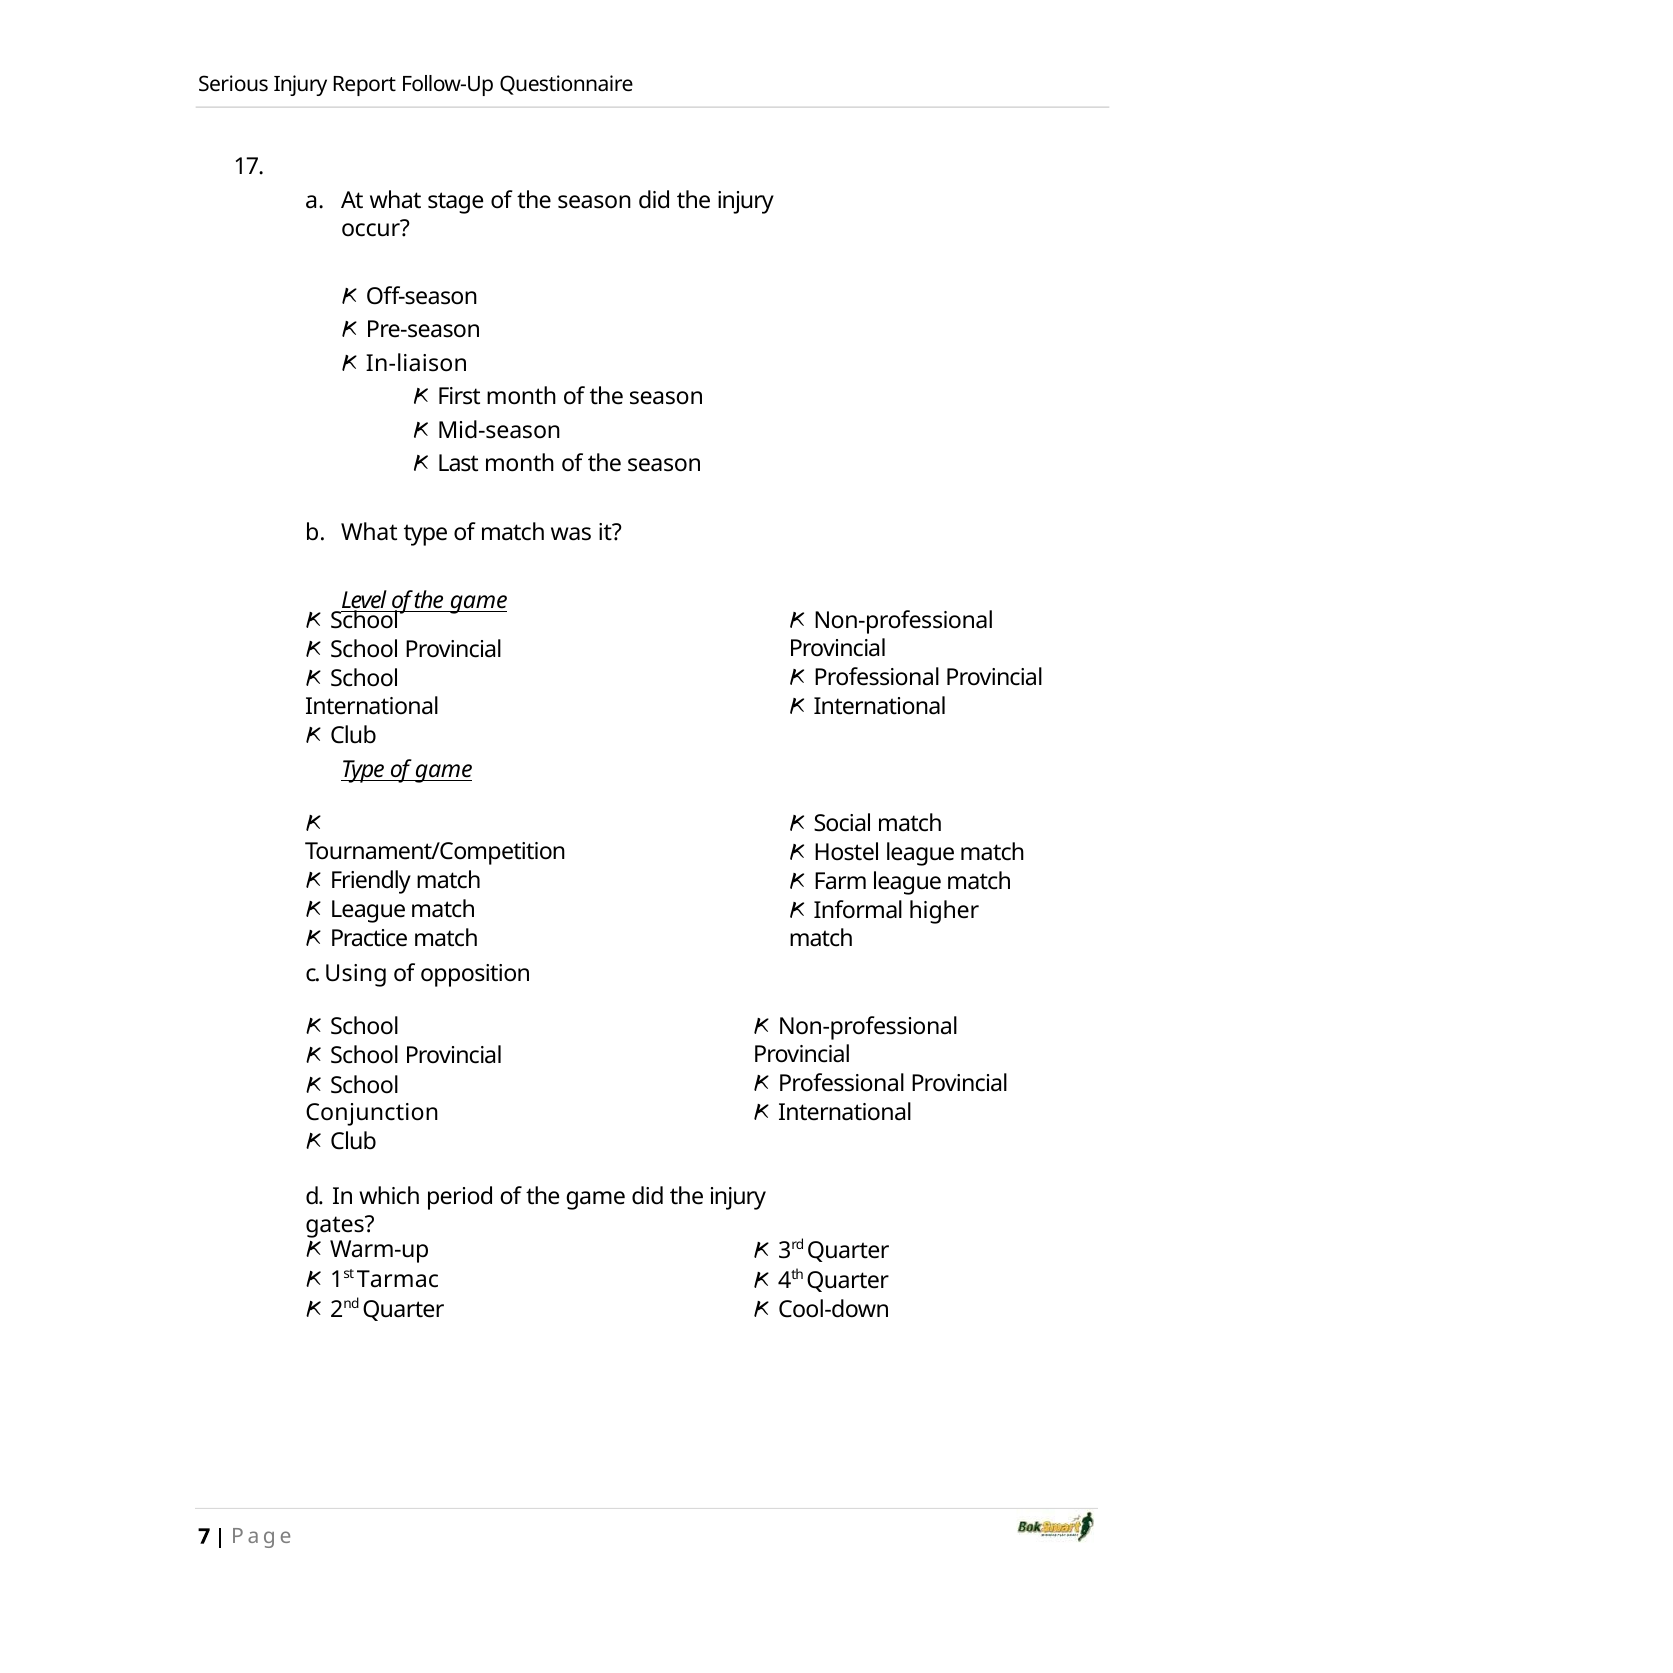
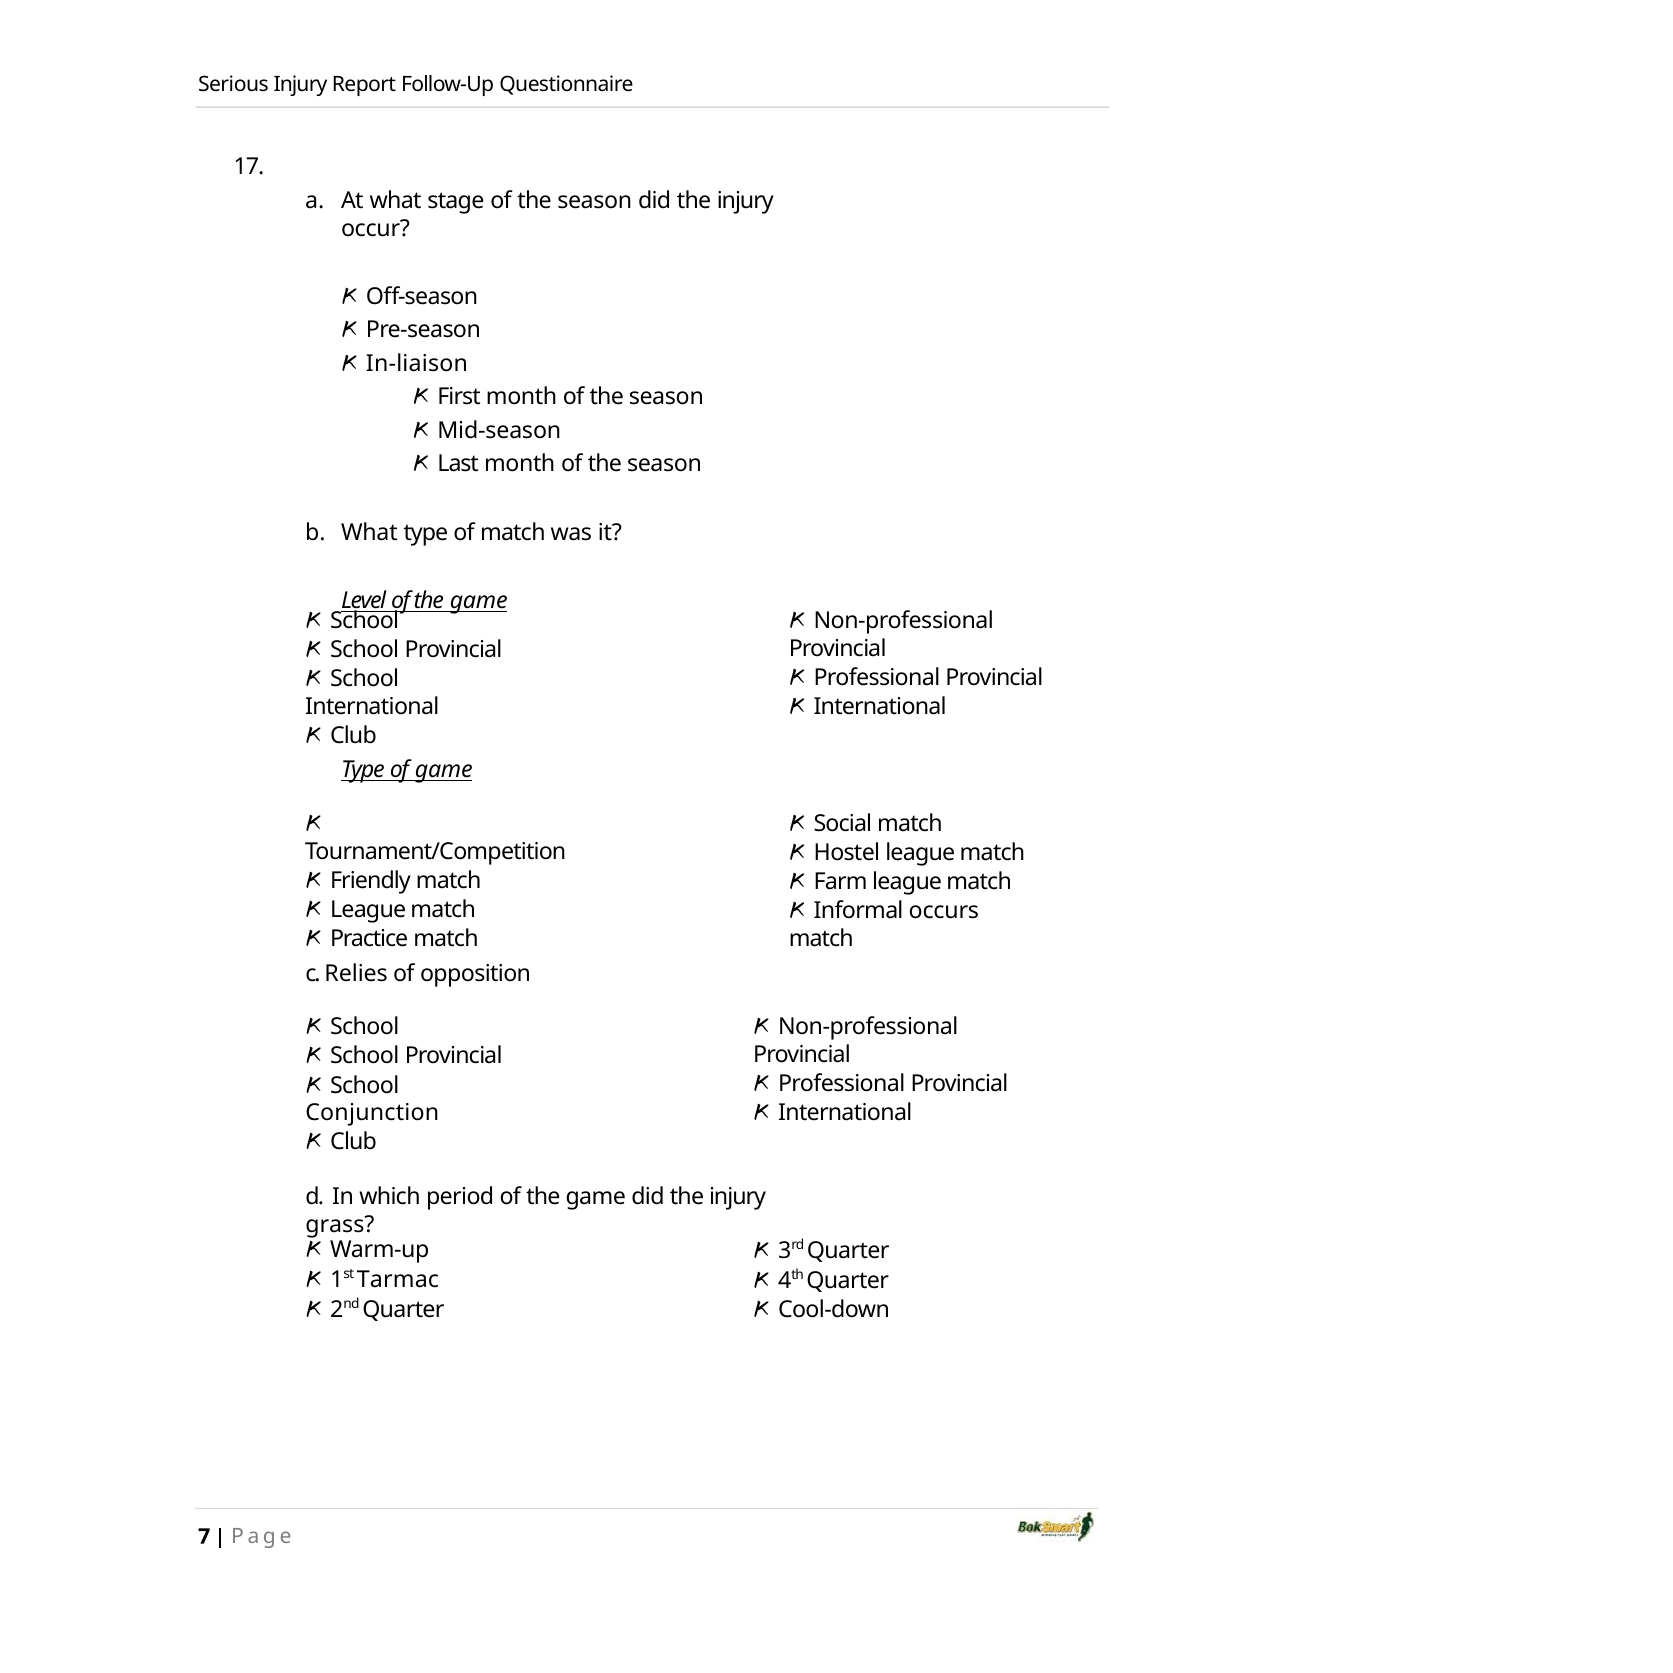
higher: higher -> occurs (944, 911)
Using: Using -> Relies (356, 973)
gates: gates -> grass (340, 1225)
